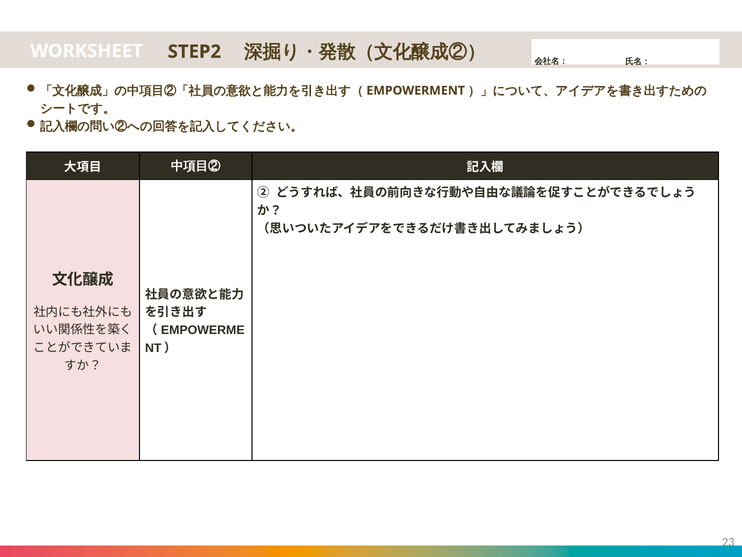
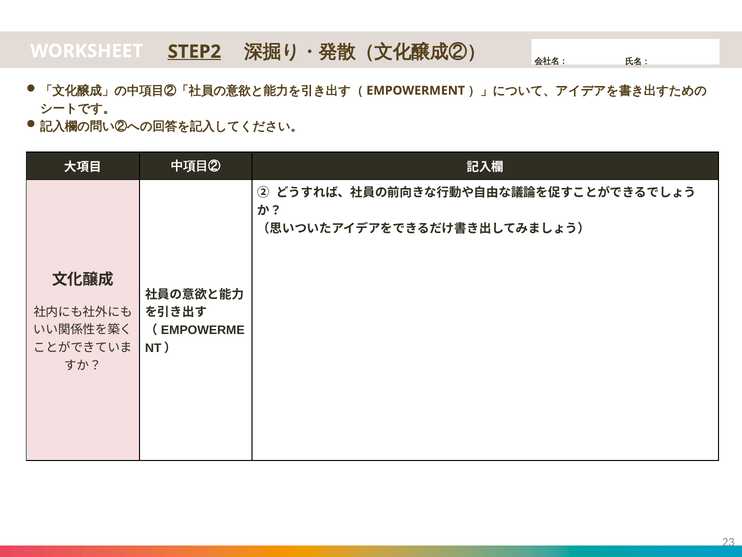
STEP2 underline: none -> present (194, 52)
